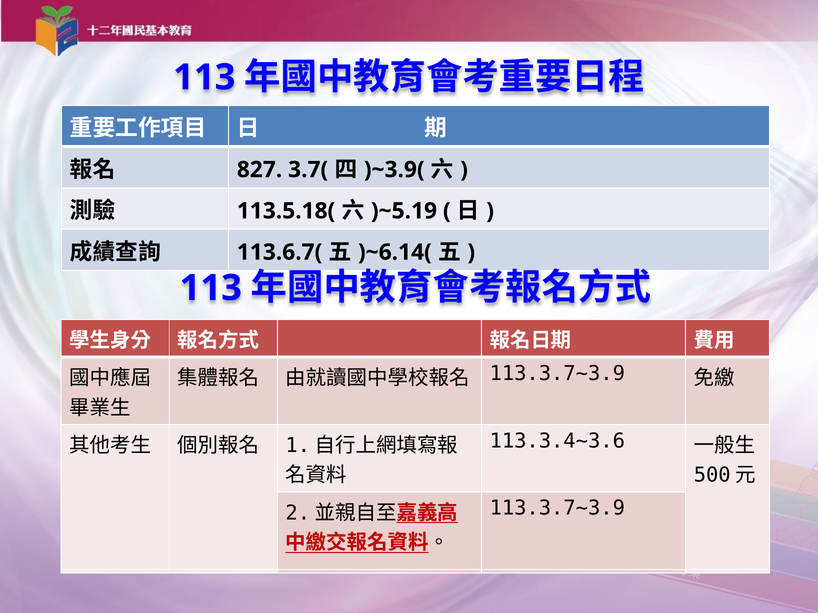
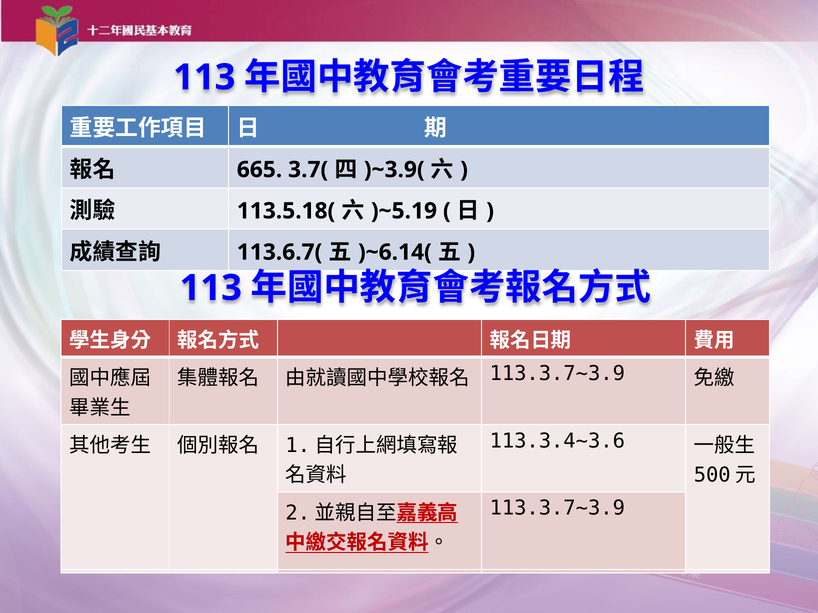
827: 827 -> 665 (260, 170)
